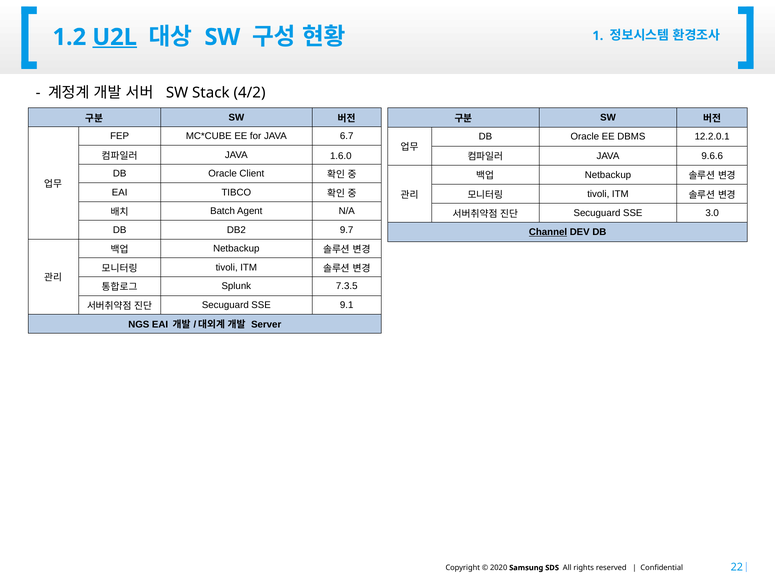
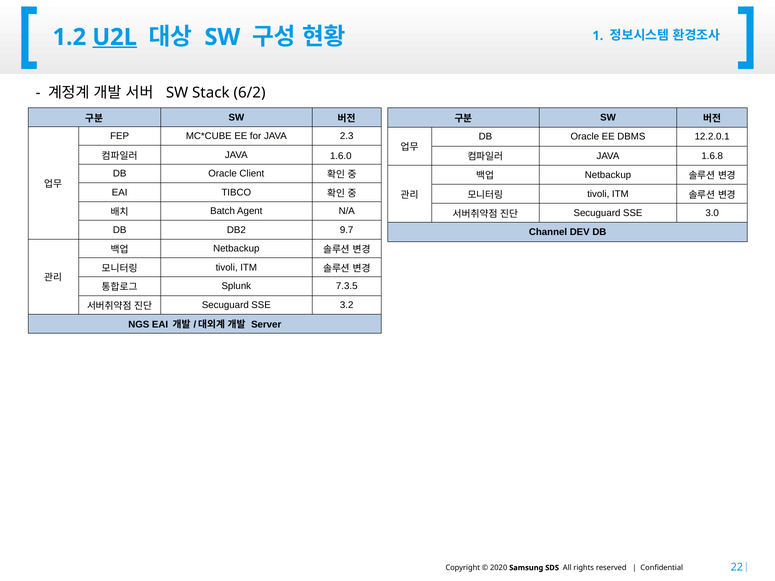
4/2: 4/2 -> 6/2 (250, 93)
6.7: 6.7 -> 2.3 (347, 136)
9.6.6: 9.6.6 -> 1.6.8 (712, 156)
Channel underline: present -> none (548, 232)
9.1: 9.1 -> 3.2 (347, 305)
